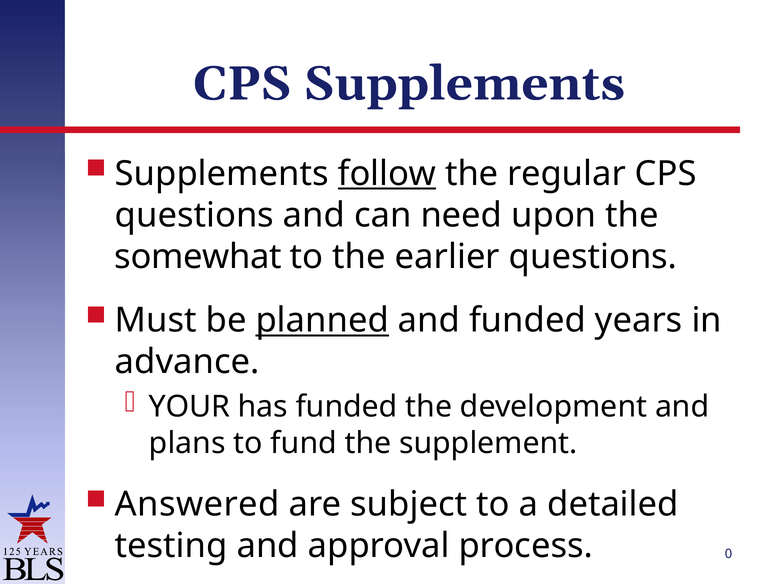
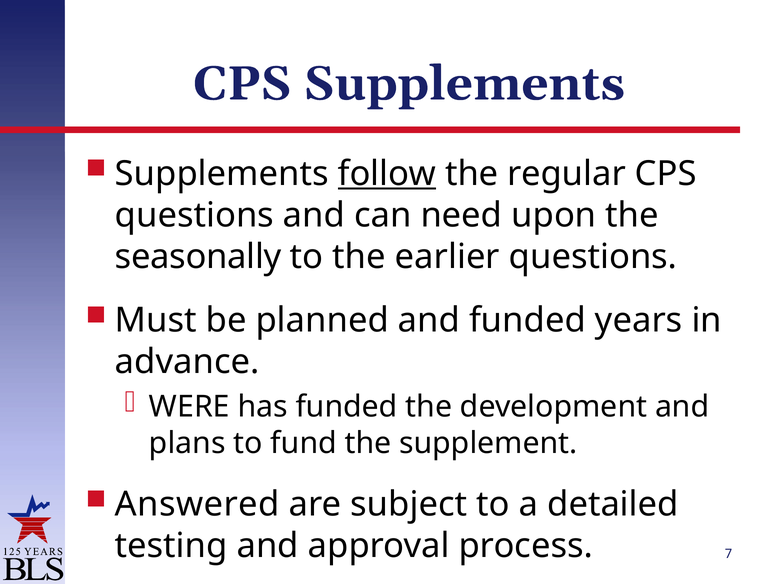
somewhat: somewhat -> seasonally (198, 257)
planned underline: present -> none (322, 321)
YOUR: YOUR -> WERE (189, 407)
0: 0 -> 7 (729, 554)
